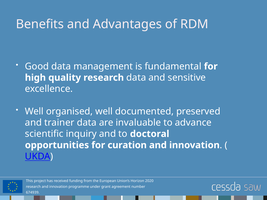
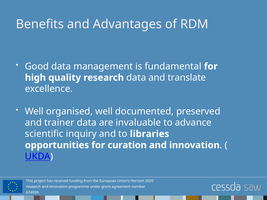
sensitive: sensitive -> translate (187, 78)
doctoral: doctoral -> libraries (150, 134)
